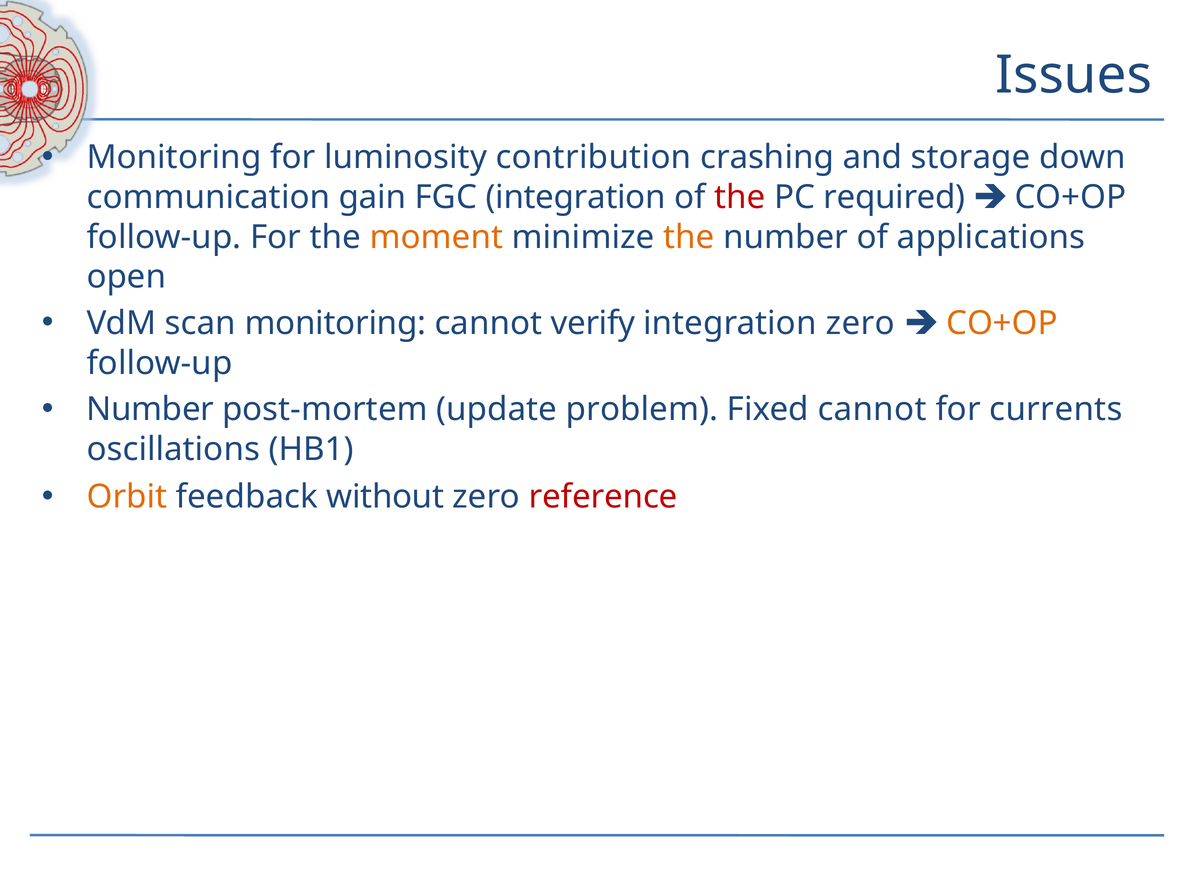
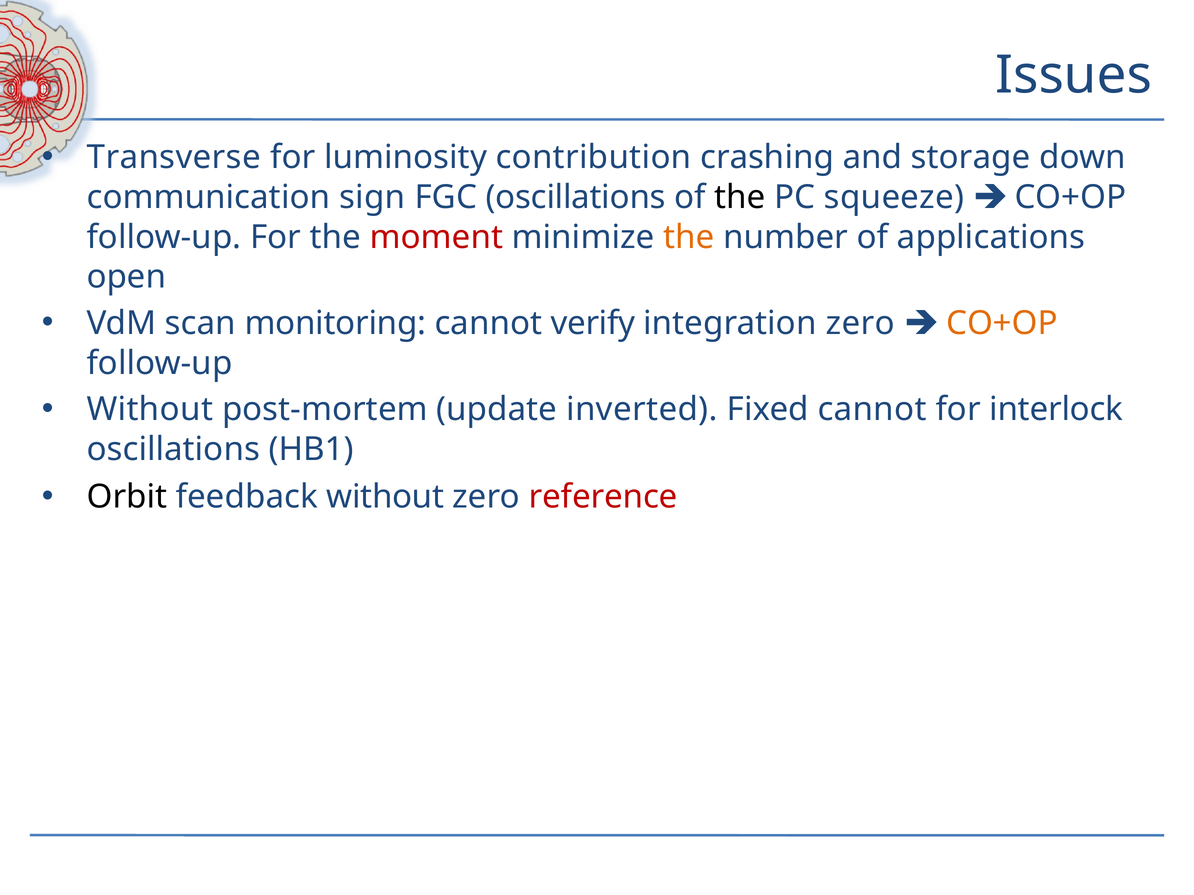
Monitoring: Monitoring -> Transverse (174, 158)
gain: gain -> sign (372, 197)
FGC integration: integration -> oscillations (576, 197)
the colour: red -> black (740, 197)
required: required -> squeeze (894, 197)
moment colour: orange -> red (436, 237)
Number: Number -> Without (150, 410)
problem: problem -> inverted (642, 410)
currents: currents -> interlock (1056, 410)
Orbit colour: orange -> black (127, 497)
